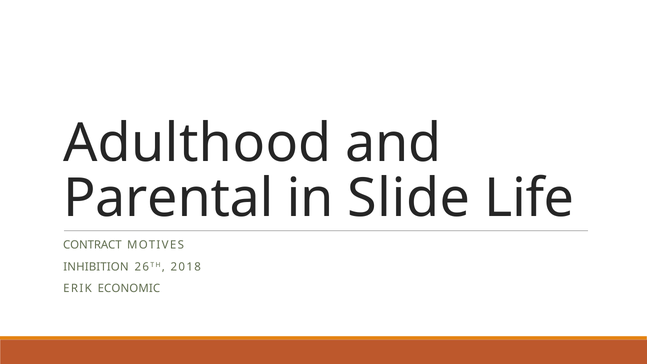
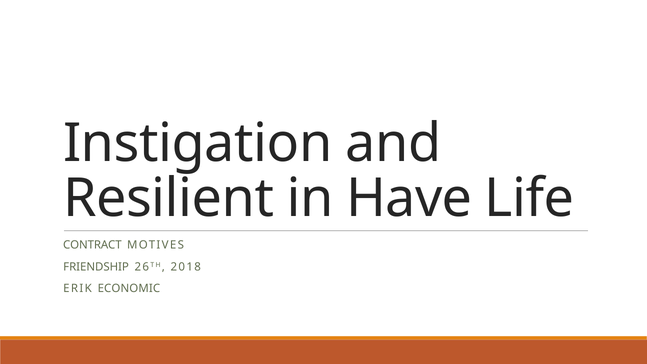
Adulthood: Adulthood -> Instigation (198, 143)
Parental: Parental -> Resilient (169, 198)
Slide: Slide -> Have (409, 198)
INHIBITION: INHIBITION -> FRIENDSHIP (96, 267)
